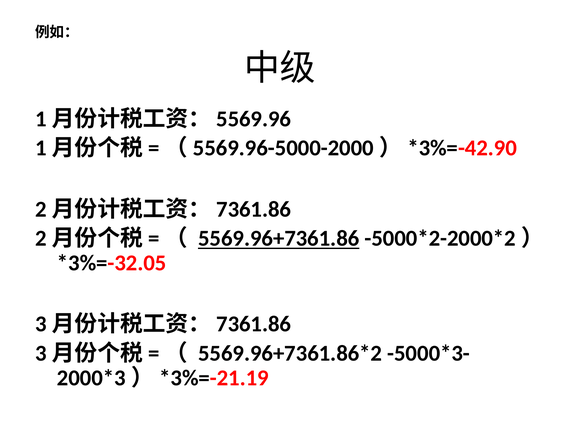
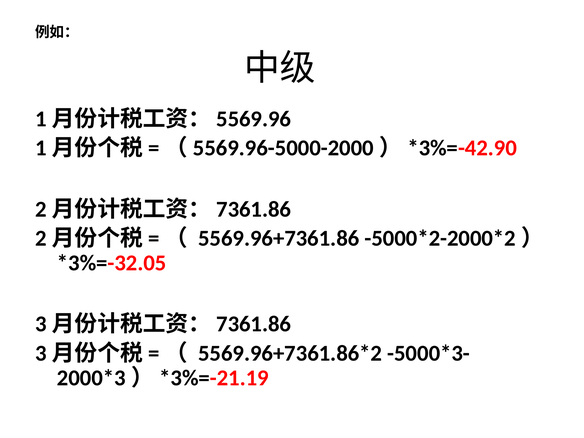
5569.96+7361.86 underline: present -> none (279, 238)
